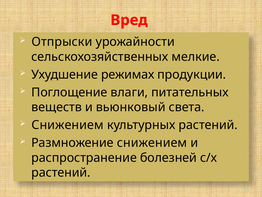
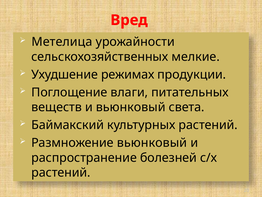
Отпрыски: Отпрыски -> Метелица (62, 42)
Снижением: Снижением -> Баймакский (68, 125)
Размножение снижением: снижением -> вьюнковый (152, 142)
